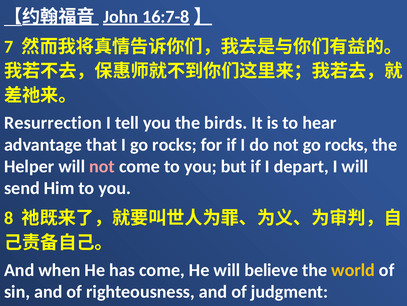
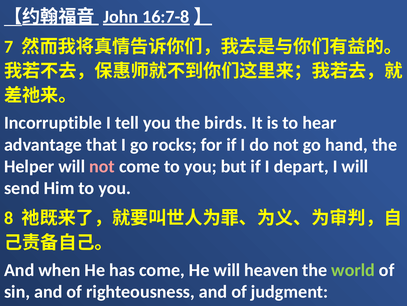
Resurrection: Resurrection -> Incorruptible (53, 123)
not go rocks: rocks -> hand (346, 144)
believe: believe -> heaven (271, 269)
world colour: yellow -> light green (353, 269)
